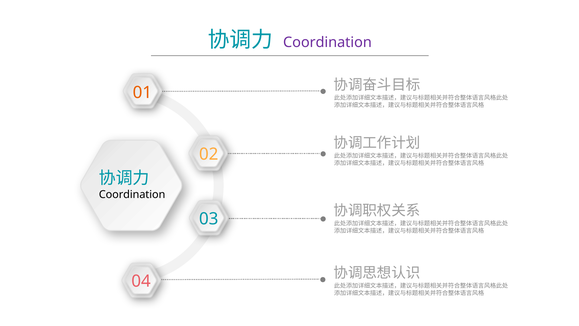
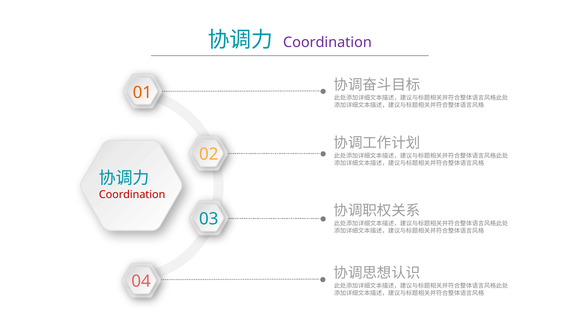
Coordination colour: black -> red (132, 194)
